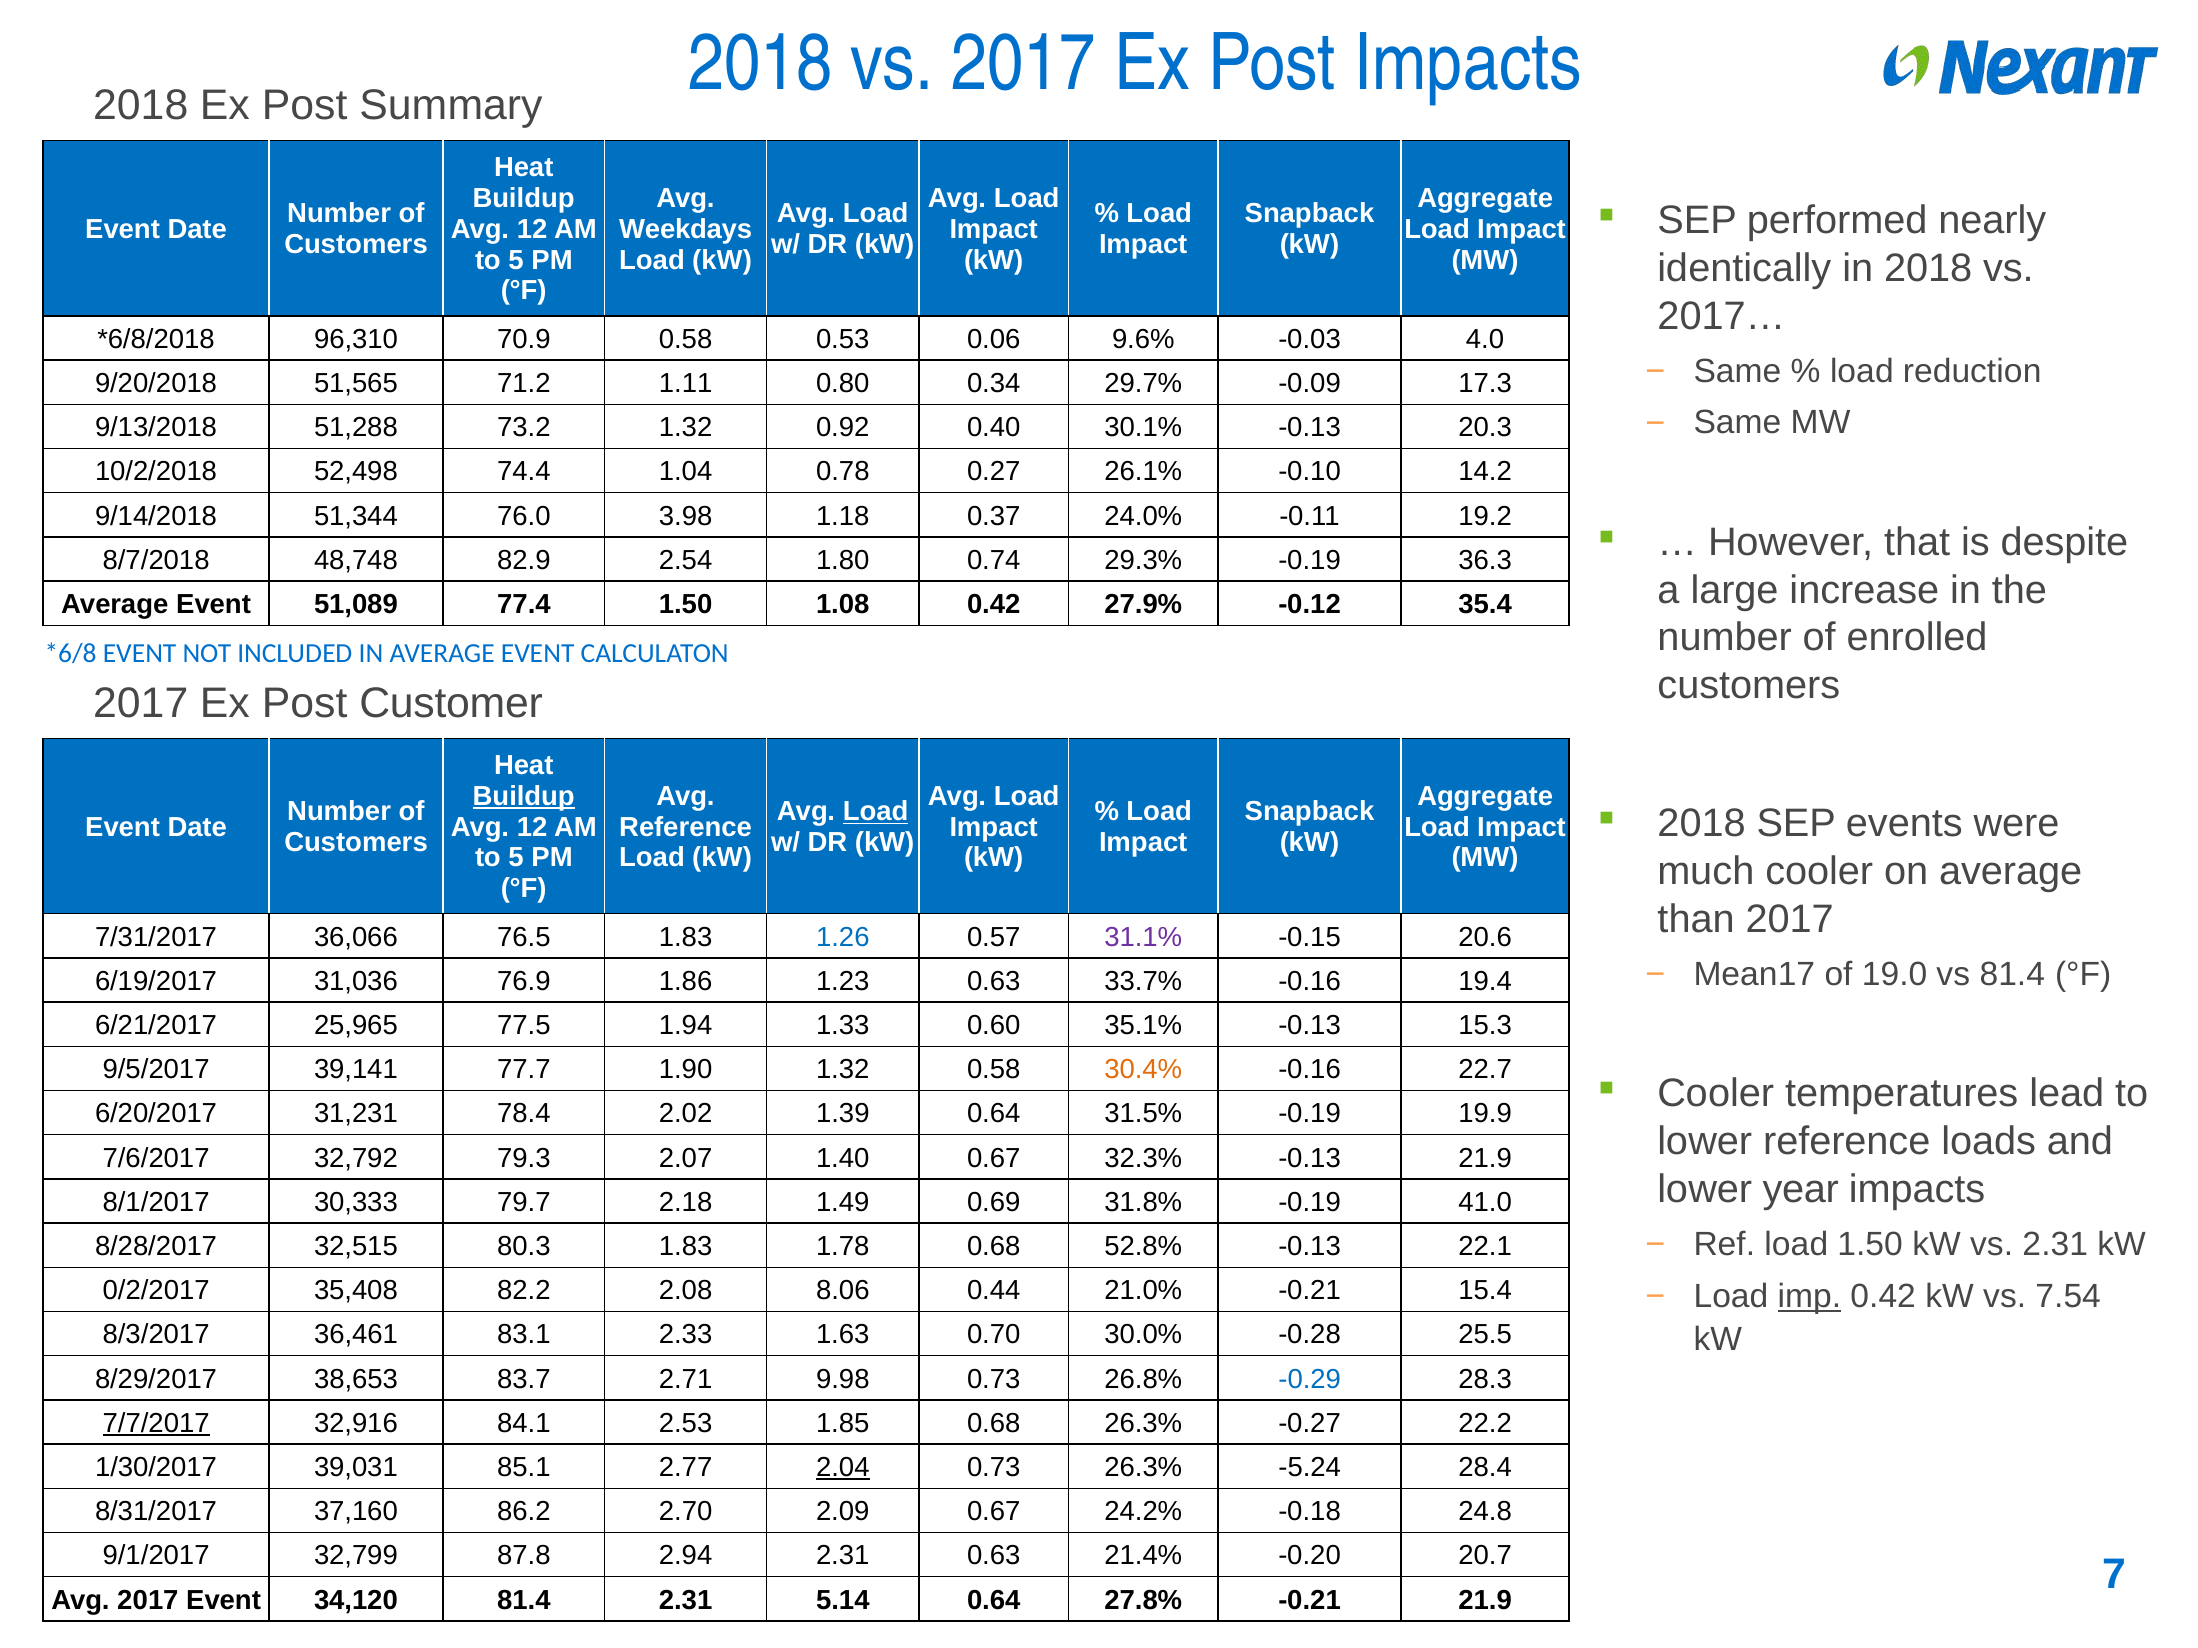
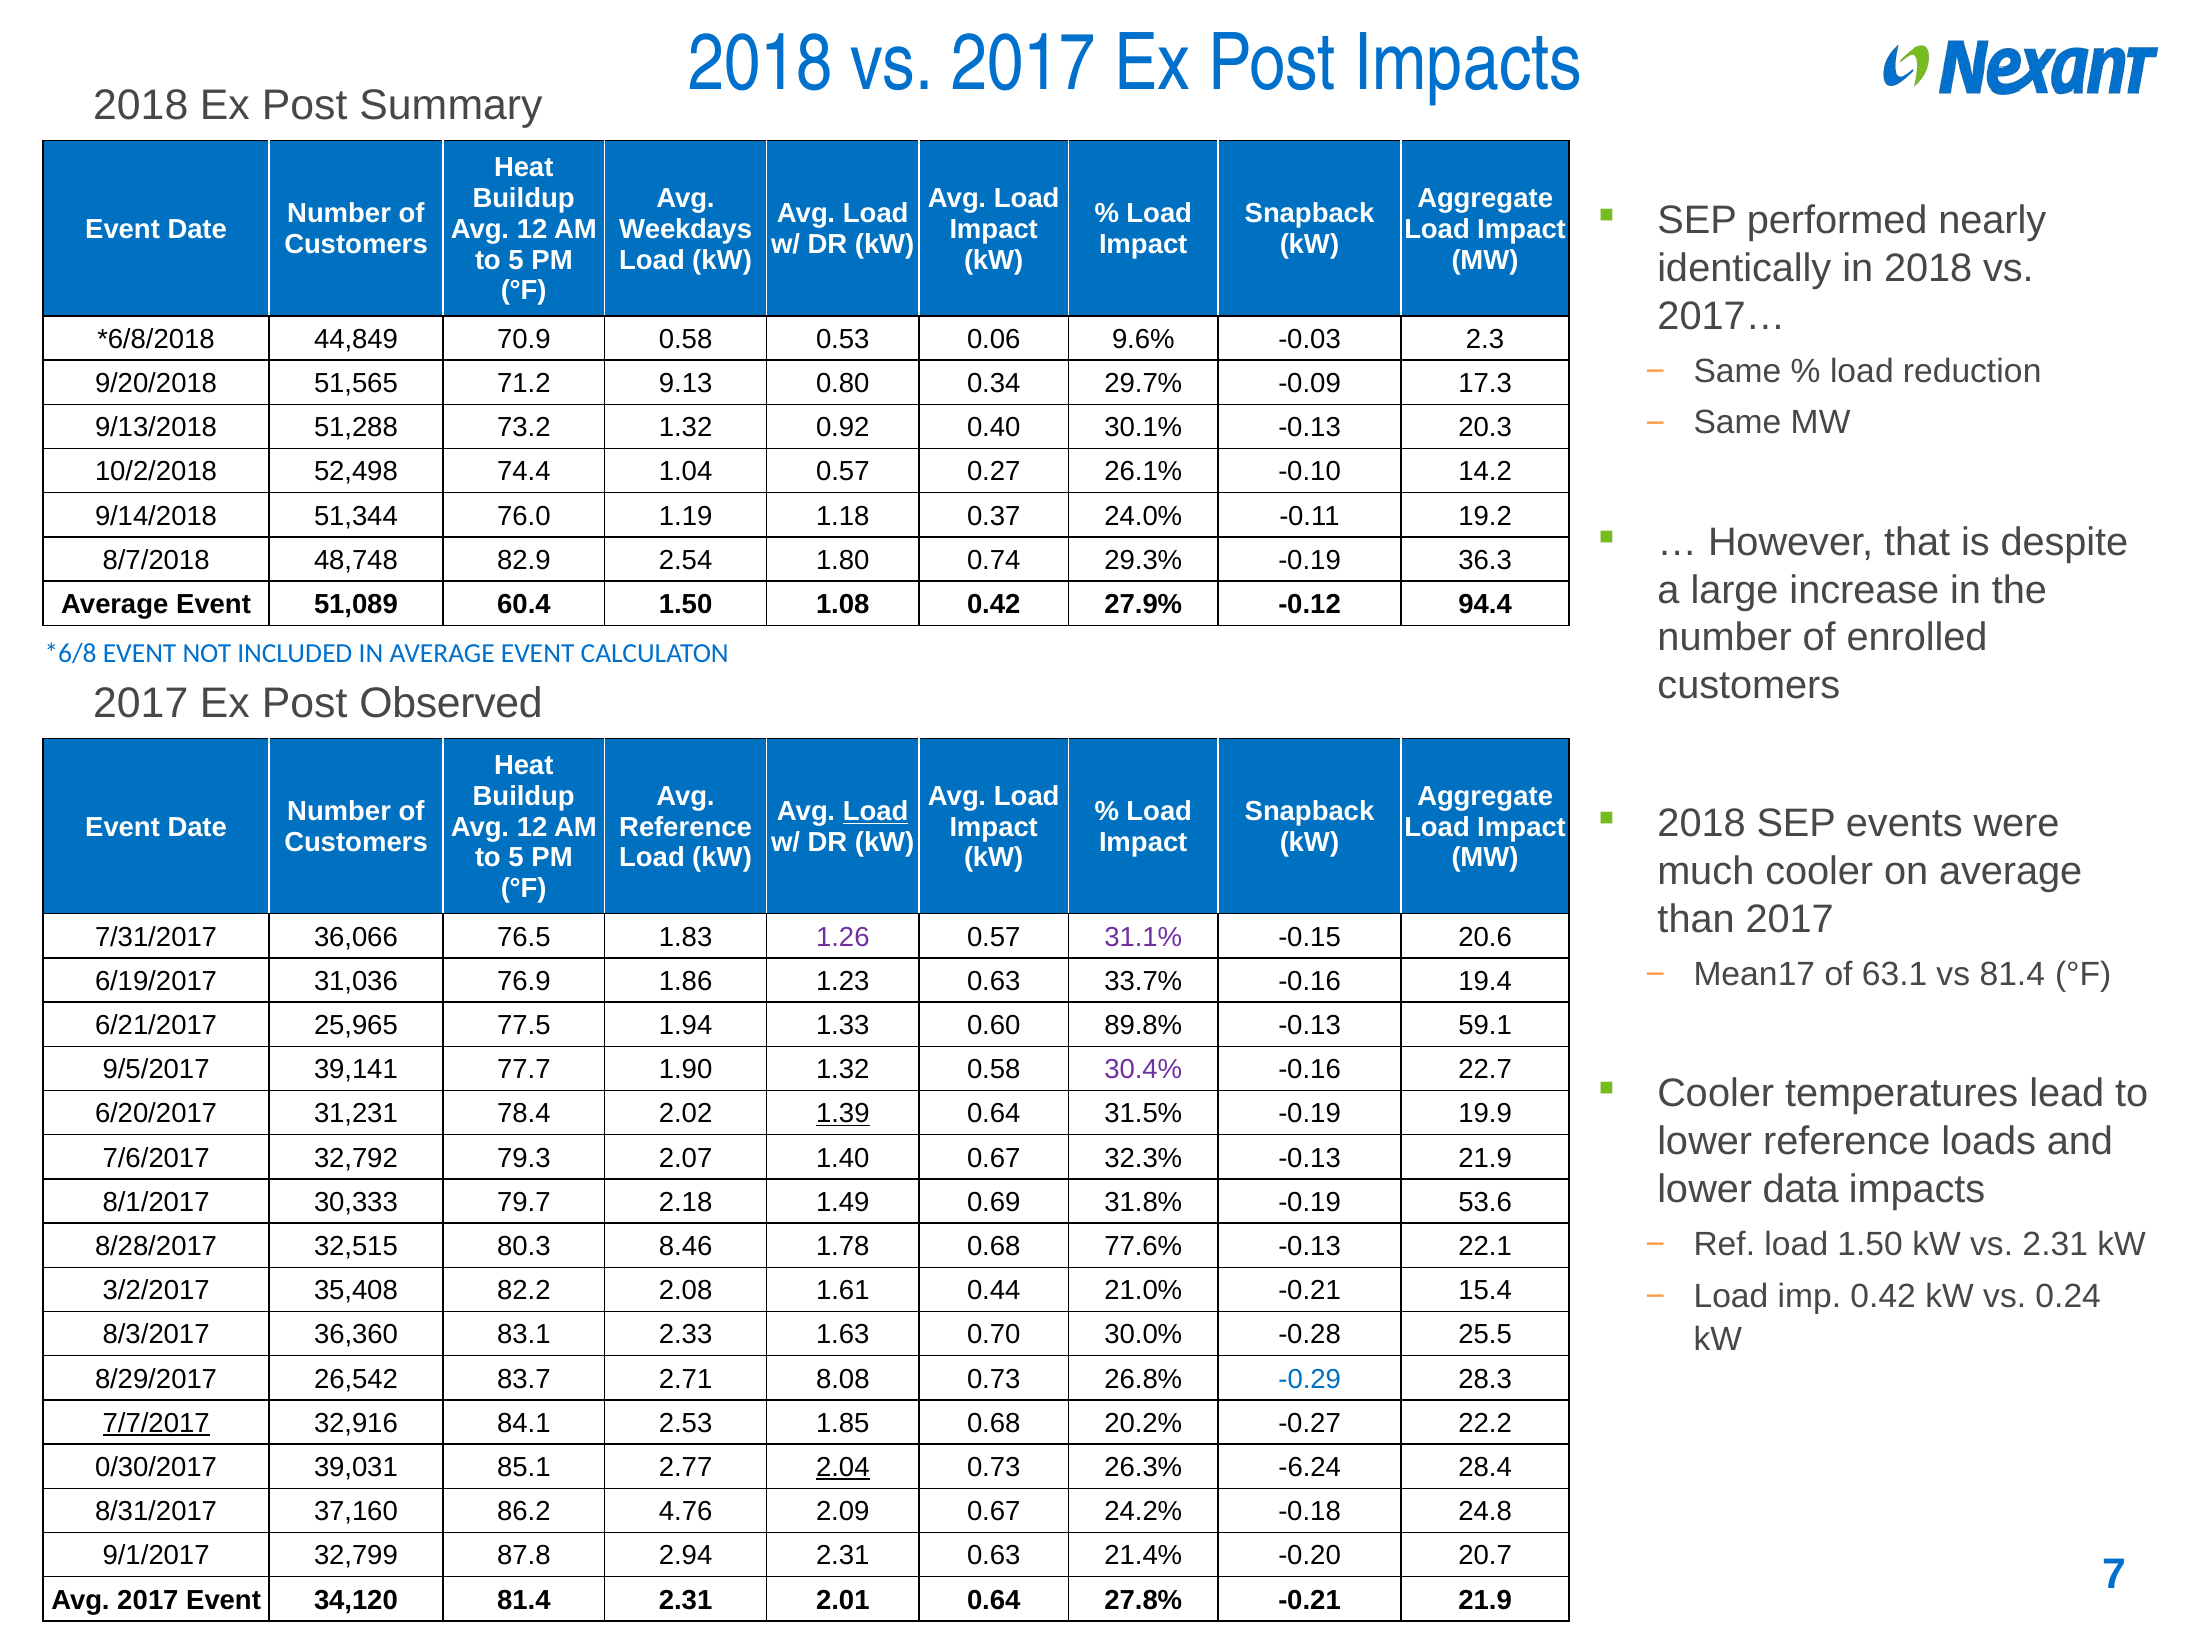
96,310: 96,310 -> 44,849 (356, 339)
4.0: 4.0 -> 2.3 (1485, 339)
1.11: 1.11 -> 9.13 (686, 383)
1.04 0.78: 0.78 -> 0.57 (843, 472)
3.98: 3.98 -> 1.19 (686, 516)
77.4: 77.4 -> 60.4 (524, 605)
35.4: 35.4 -> 94.4 (1485, 605)
Customer: Customer -> Observed (451, 703)
Buildup underline: present -> none (524, 797)
1.26 colour: blue -> purple (843, 937)
19.0: 19.0 -> 63.1 (1895, 975)
35.1%: 35.1% -> 89.8% (1143, 1026)
15.3: 15.3 -> 59.1 (1485, 1026)
30.4% colour: orange -> purple (1143, 1070)
1.39 underline: none -> present (843, 1114)
year: year -> data (1801, 1190)
41.0: 41.0 -> 53.6 (1485, 1203)
80.3 1.83: 1.83 -> 8.46 (686, 1247)
52.8%: 52.8% -> 77.6% (1143, 1247)
0/2/2017: 0/2/2017 -> 3/2/2017 (156, 1291)
8.06: 8.06 -> 1.61 (843, 1291)
imp underline: present -> none (1809, 1296)
7.54: 7.54 -> 0.24 (2068, 1296)
36,461: 36,461 -> 36,360 (356, 1335)
38,653: 38,653 -> 26,542 (356, 1379)
9.98: 9.98 -> 8.08 (843, 1379)
0.68 26.3%: 26.3% -> 20.2% (1143, 1424)
1/30/2017: 1/30/2017 -> 0/30/2017 (156, 1468)
-5.24: -5.24 -> -6.24 (1310, 1468)
2.70: 2.70 -> 4.76 (686, 1512)
5.14: 5.14 -> 2.01 (843, 1601)
